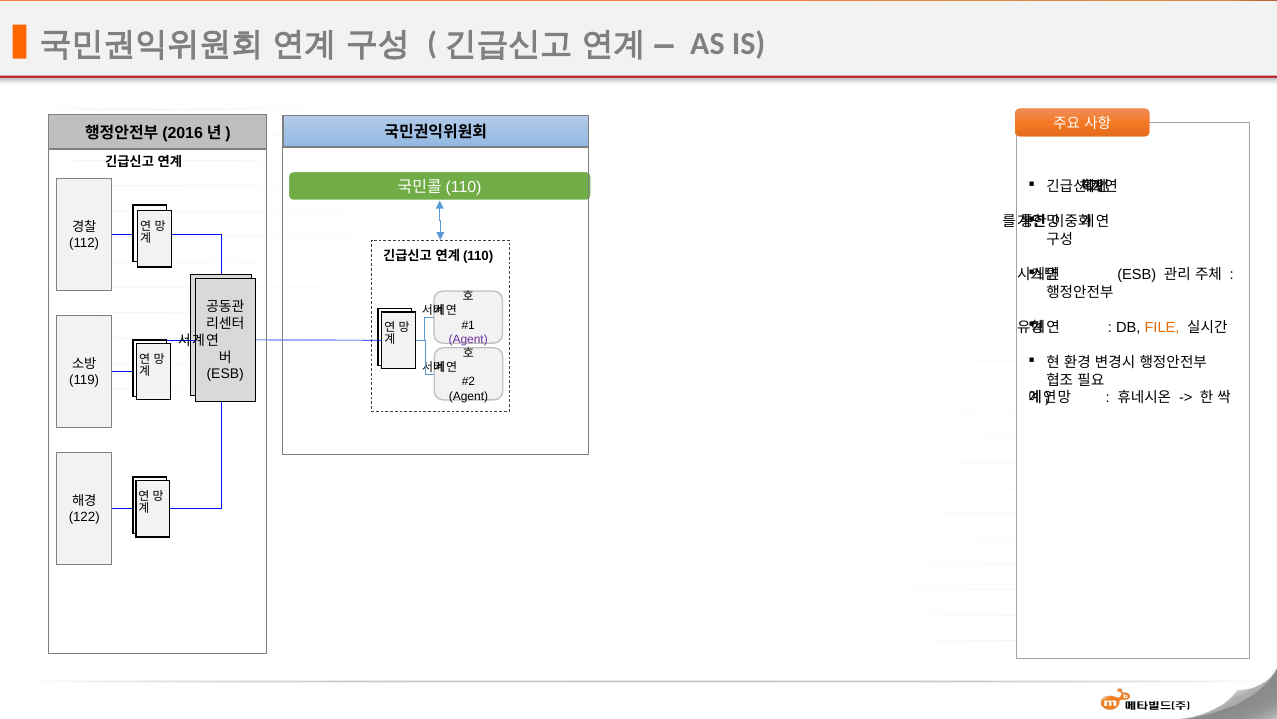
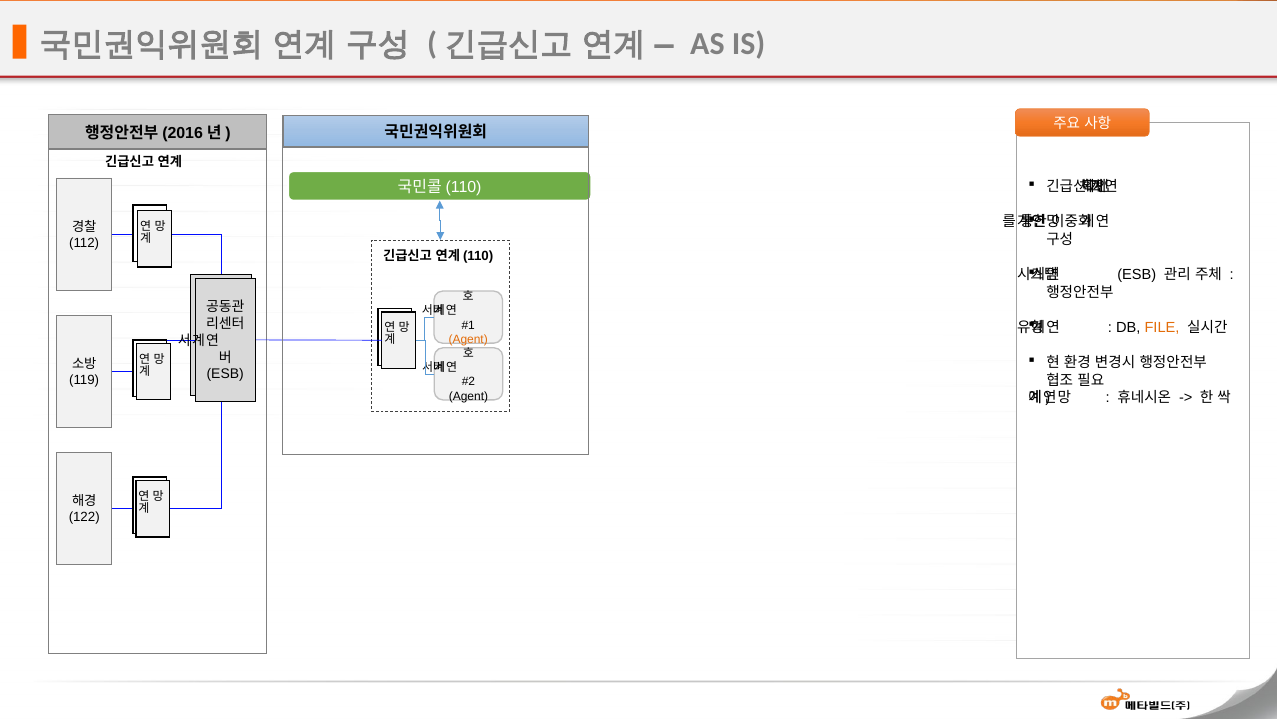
Agent colour: purple -> orange (468, 339)
